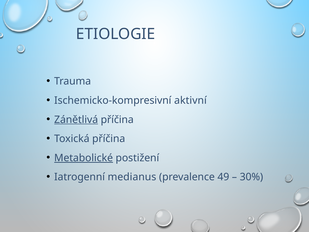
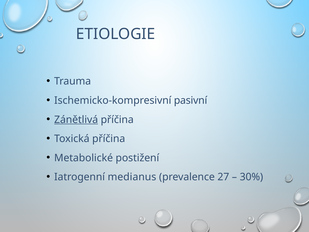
aktivní: aktivní -> pasivní (191, 100)
Metabolické underline: present -> none (84, 158)
49: 49 -> 27 (223, 177)
